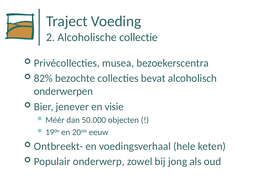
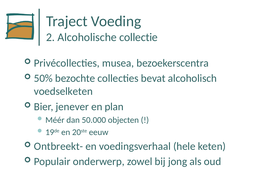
82%: 82% -> 50% (43, 78)
onderwerpen: onderwerpen -> voedselketen (63, 91)
visie: visie -> plan (114, 106)
